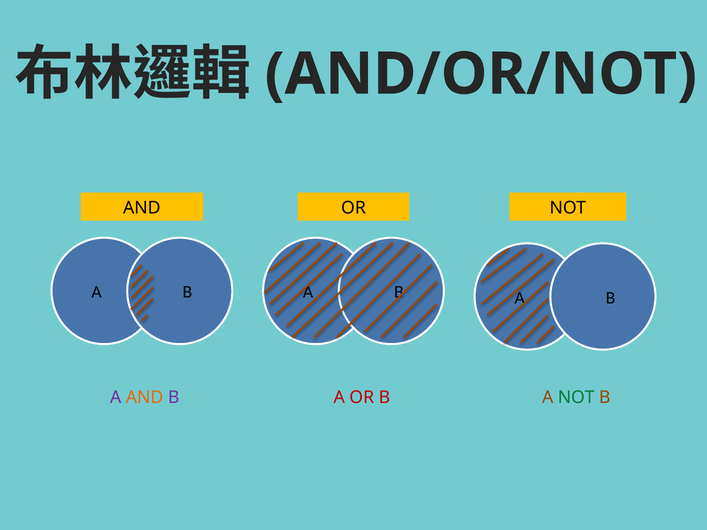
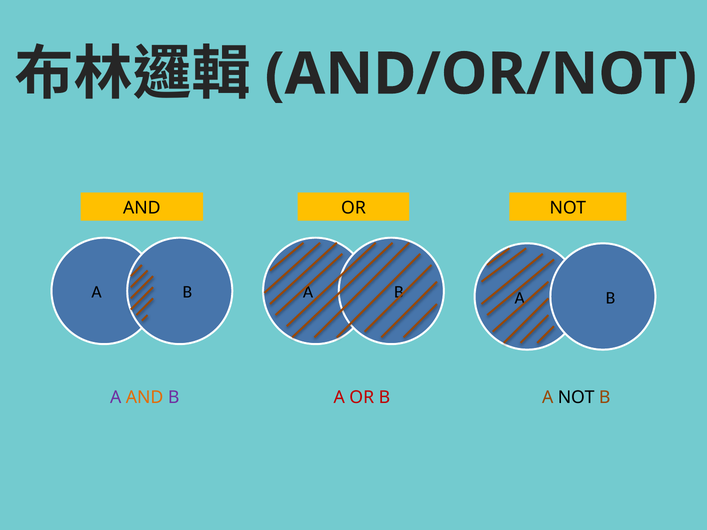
NOT colour: green -> black (576, 397)
